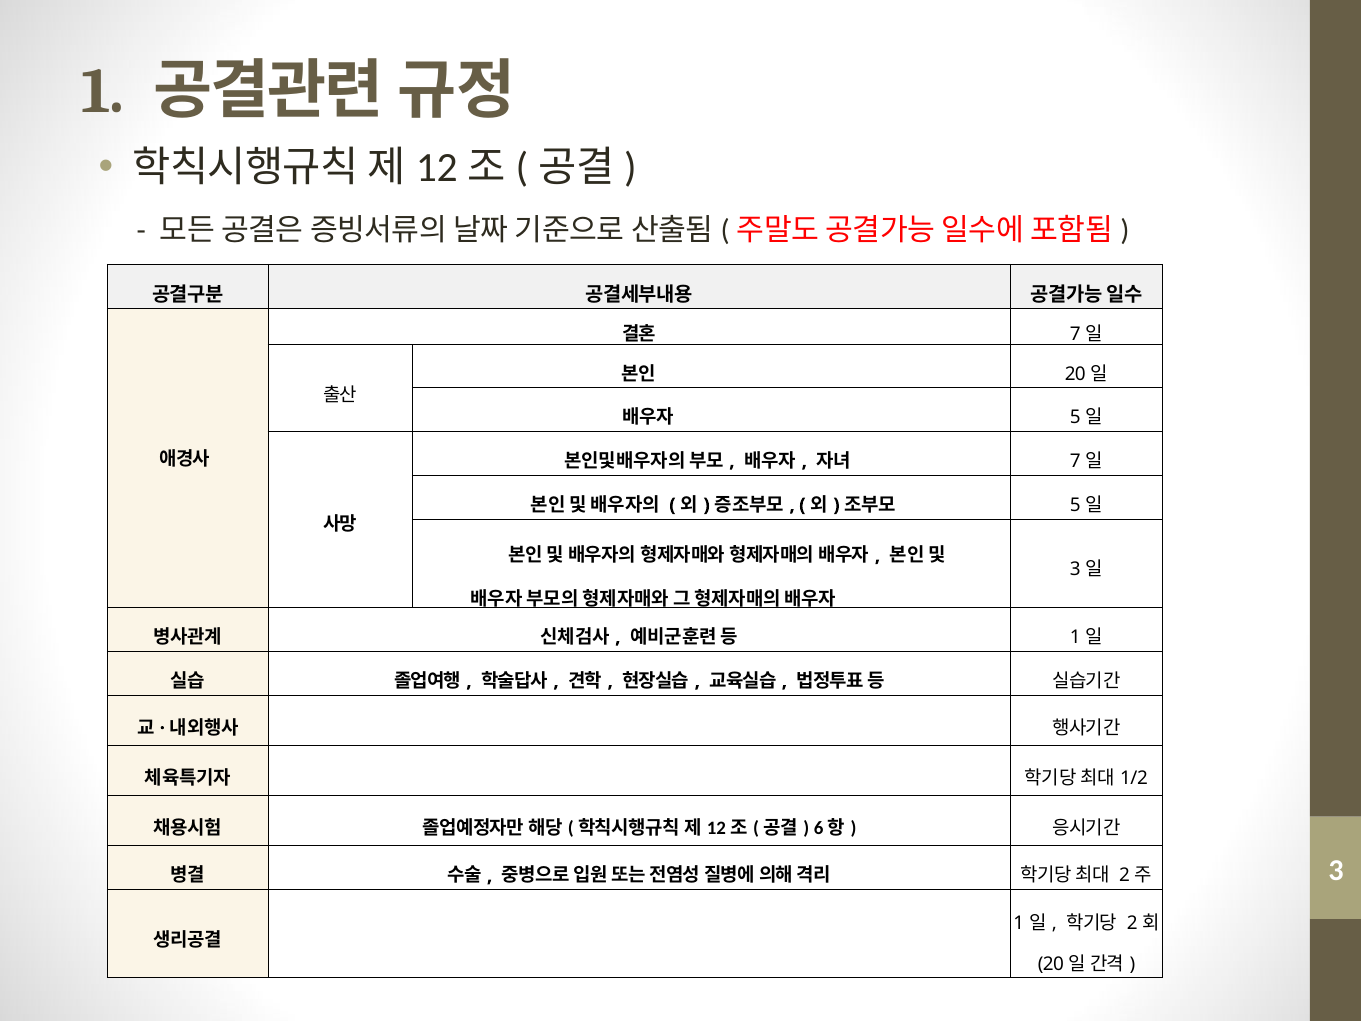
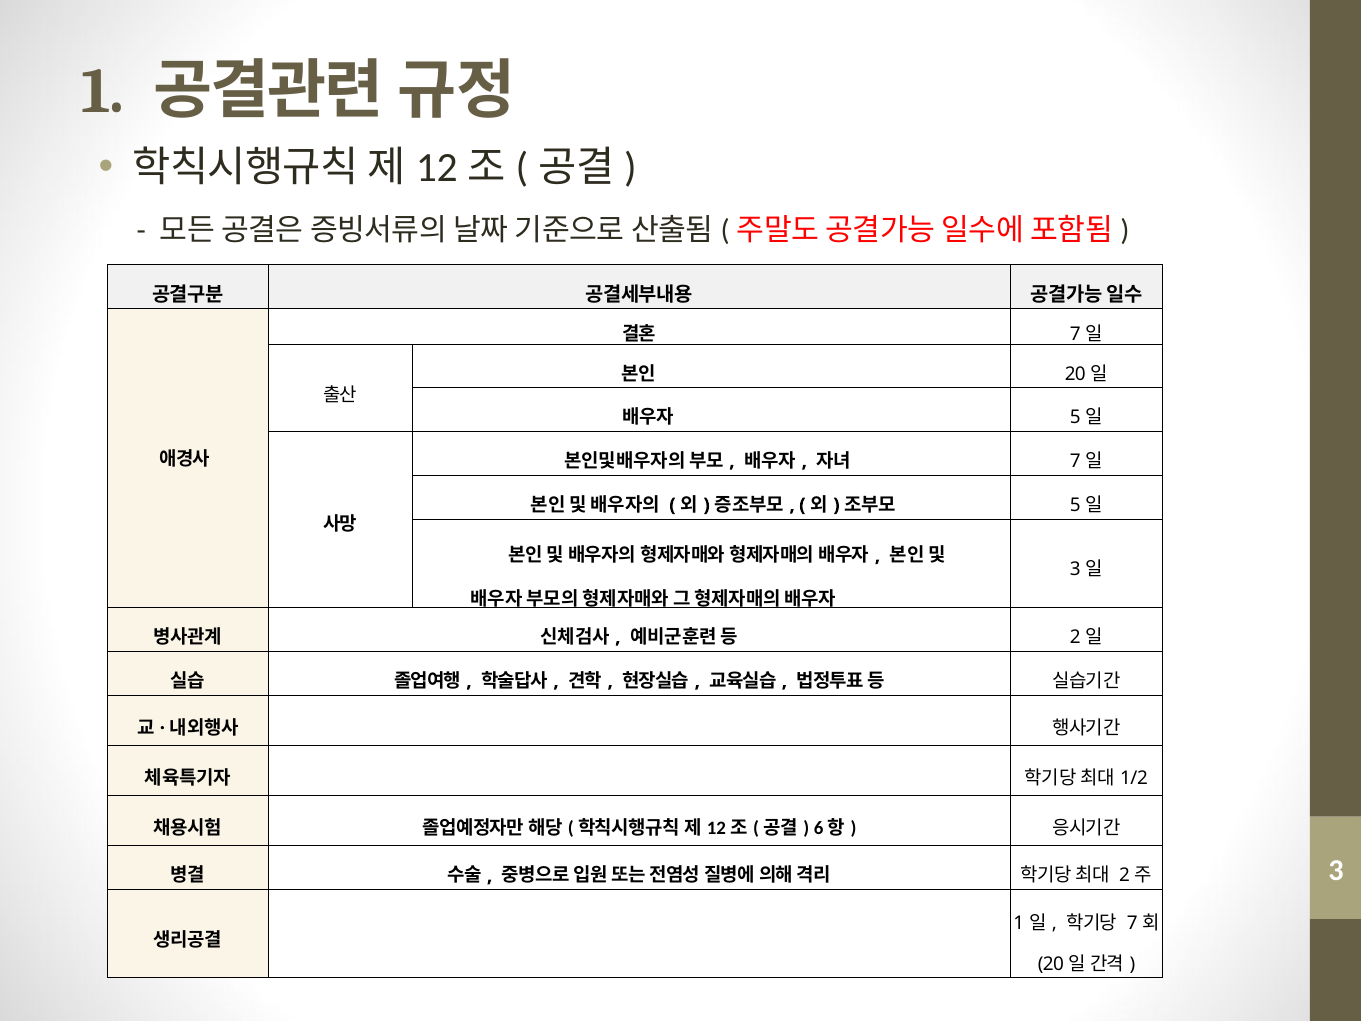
1: 1 -> 2 (1075, 637)
2: 2 -> 7 (1132, 923)
